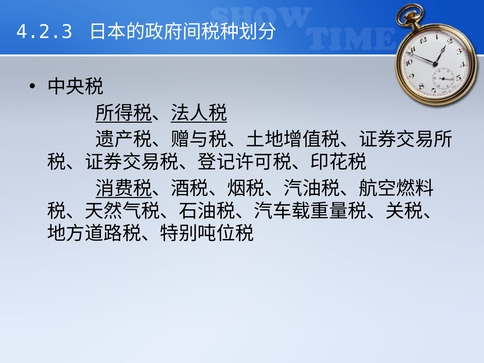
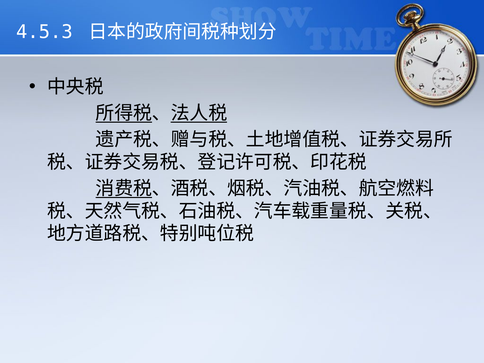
4.2.3: 4.2.3 -> 4.5.3 (44, 32)
